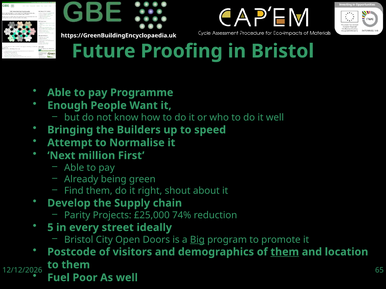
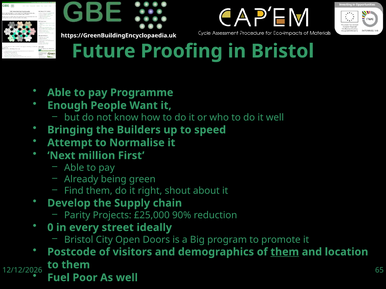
74%: 74% -> 90% (182, 216)
5: 5 -> 0 (50, 228)
Big underline: present -> none (197, 240)
